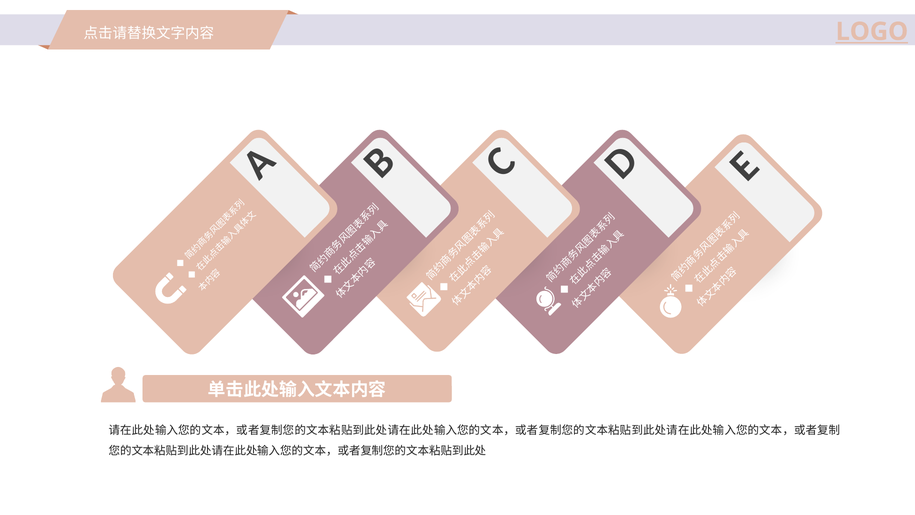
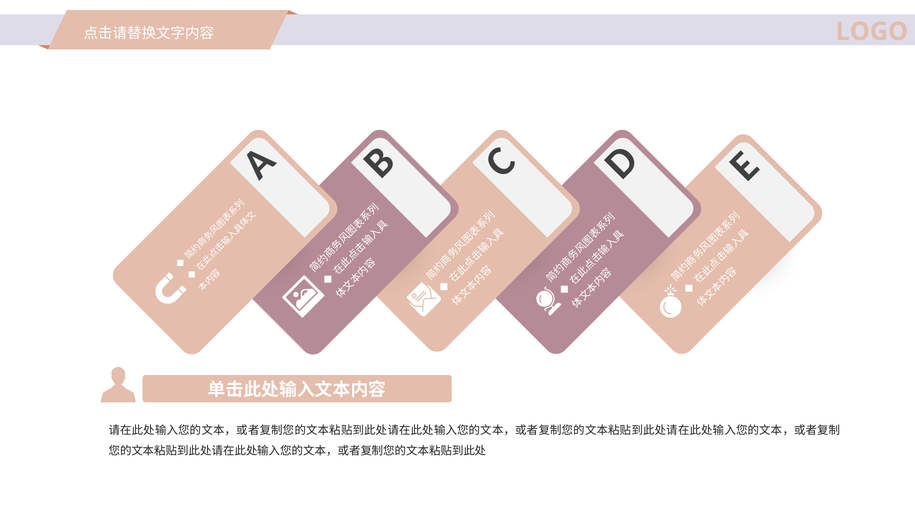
LOGO underline: present -> none (872, 32)
